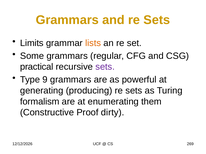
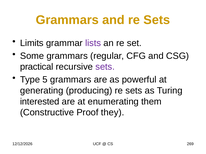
lists colour: orange -> purple (93, 43)
9: 9 -> 5 (45, 80)
formalism: formalism -> interested (40, 102)
dirty: dirty -> they (113, 113)
